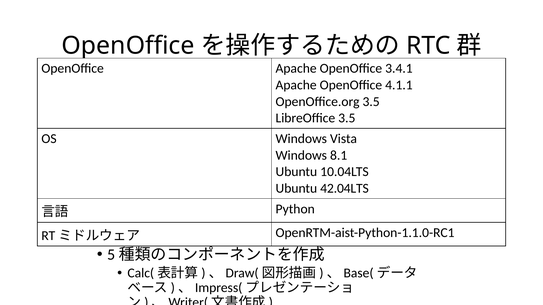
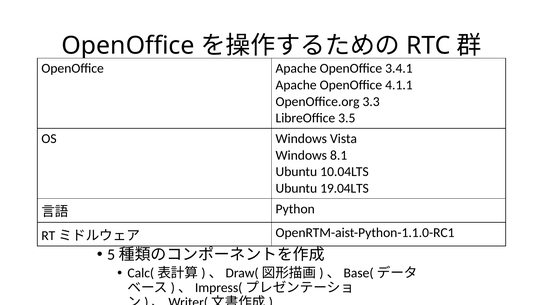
OpenOffice.org 3.5: 3.5 -> 3.3 (371, 102)
42.04LTS: 42.04LTS -> 19.04LTS (345, 189)
